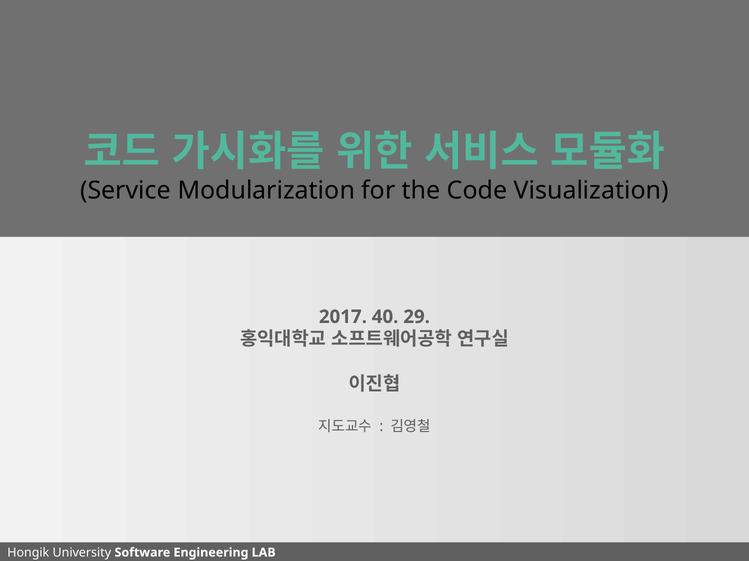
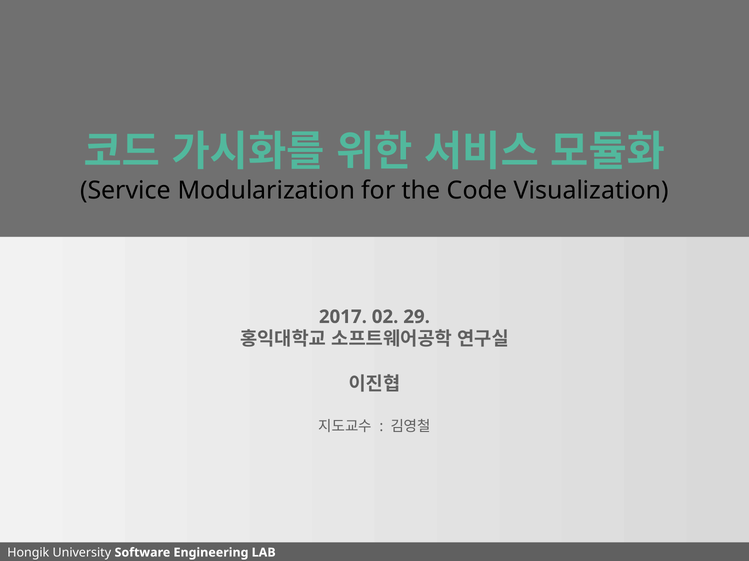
40: 40 -> 02 (385, 317)
